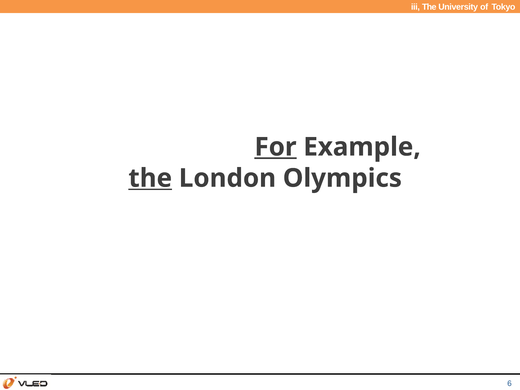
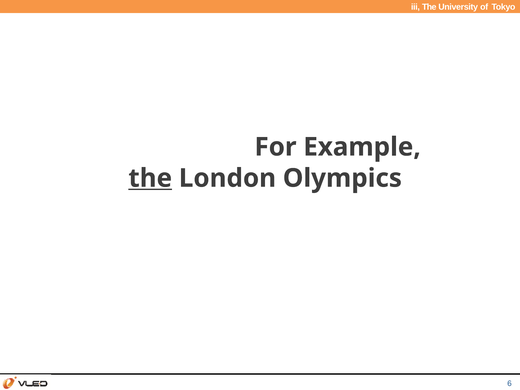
For underline: present -> none (275, 147)
